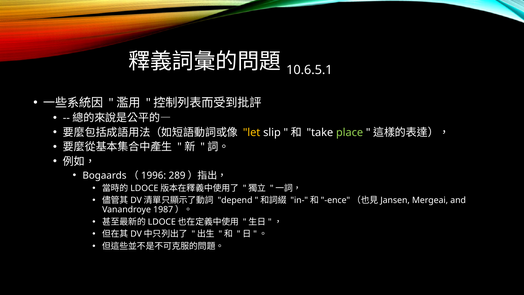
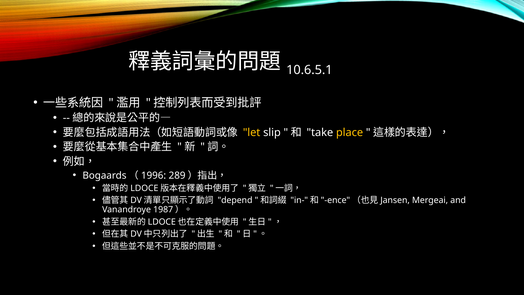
place colour: light green -> yellow (350, 132)
